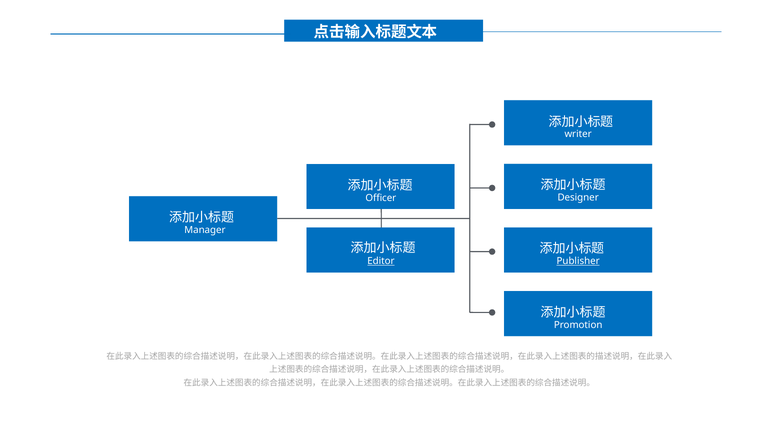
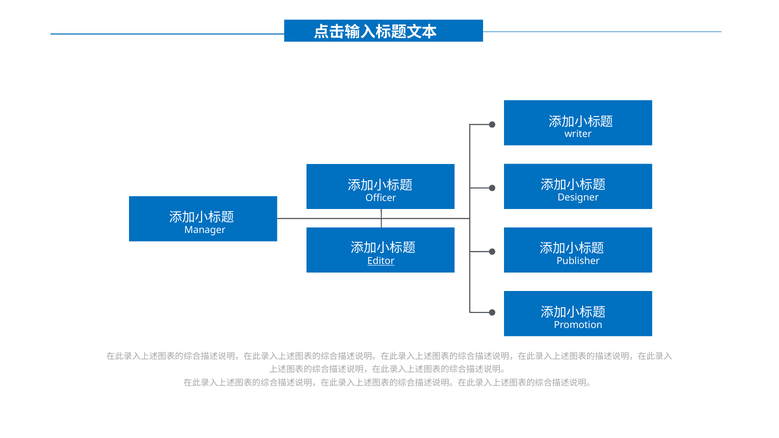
Publisher underline: present -> none (578, 261)
